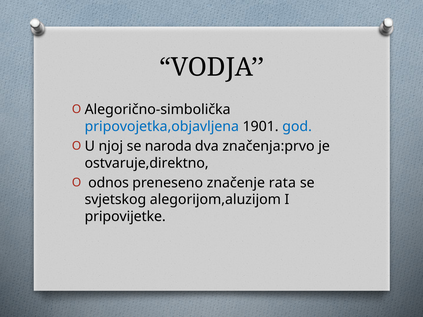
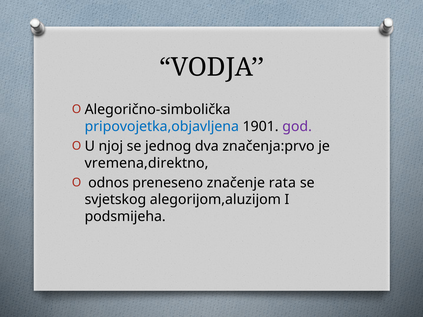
god colour: blue -> purple (297, 127)
naroda: naroda -> jednog (168, 146)
ostvaruje,direktno: ostvaruje,direktno -> vremena,direktno (147, 163)
pripovijetke: pripovijetke -> podsmijeha (125, 217)
